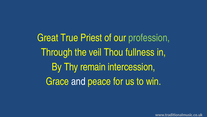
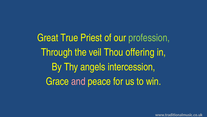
fullness: fullness -> offering (140, 52)
remain: remain -> angels (93, 67)
and colour: white -> pink (78, 81)
